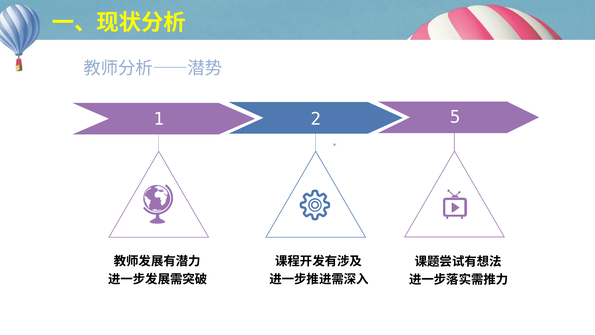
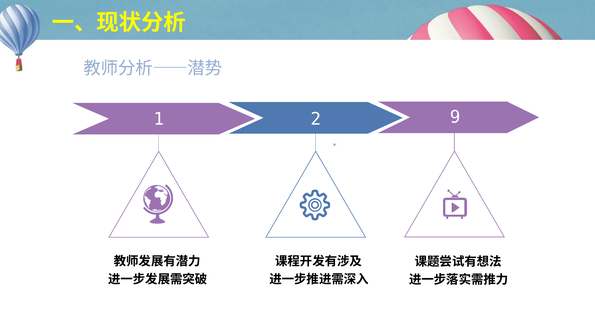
5: 5 -> 9 (455, 117)
